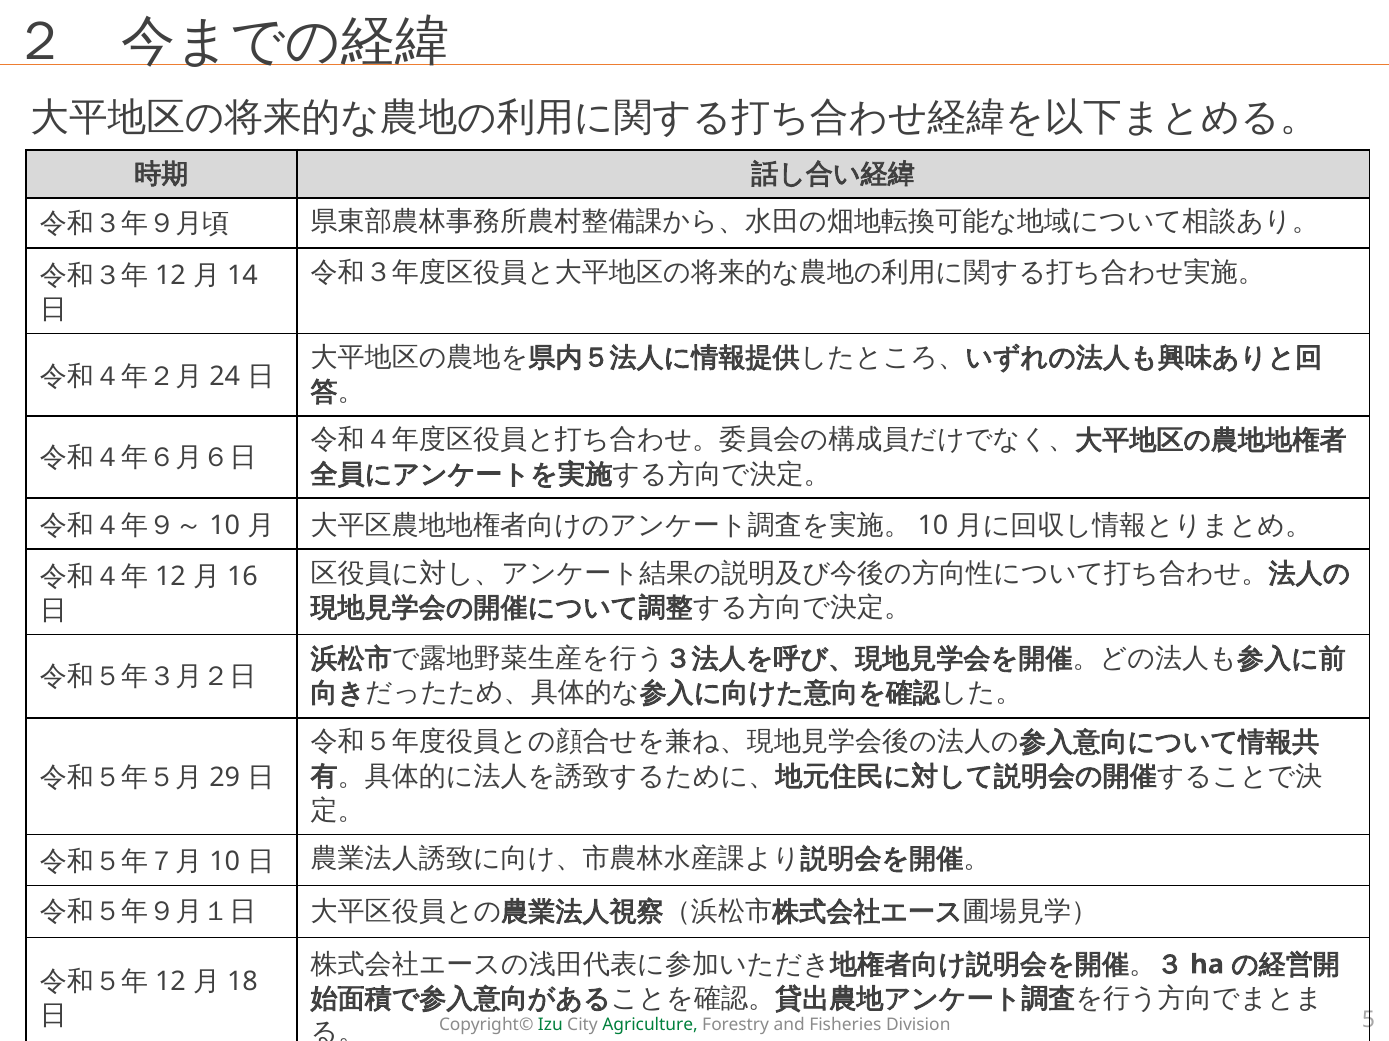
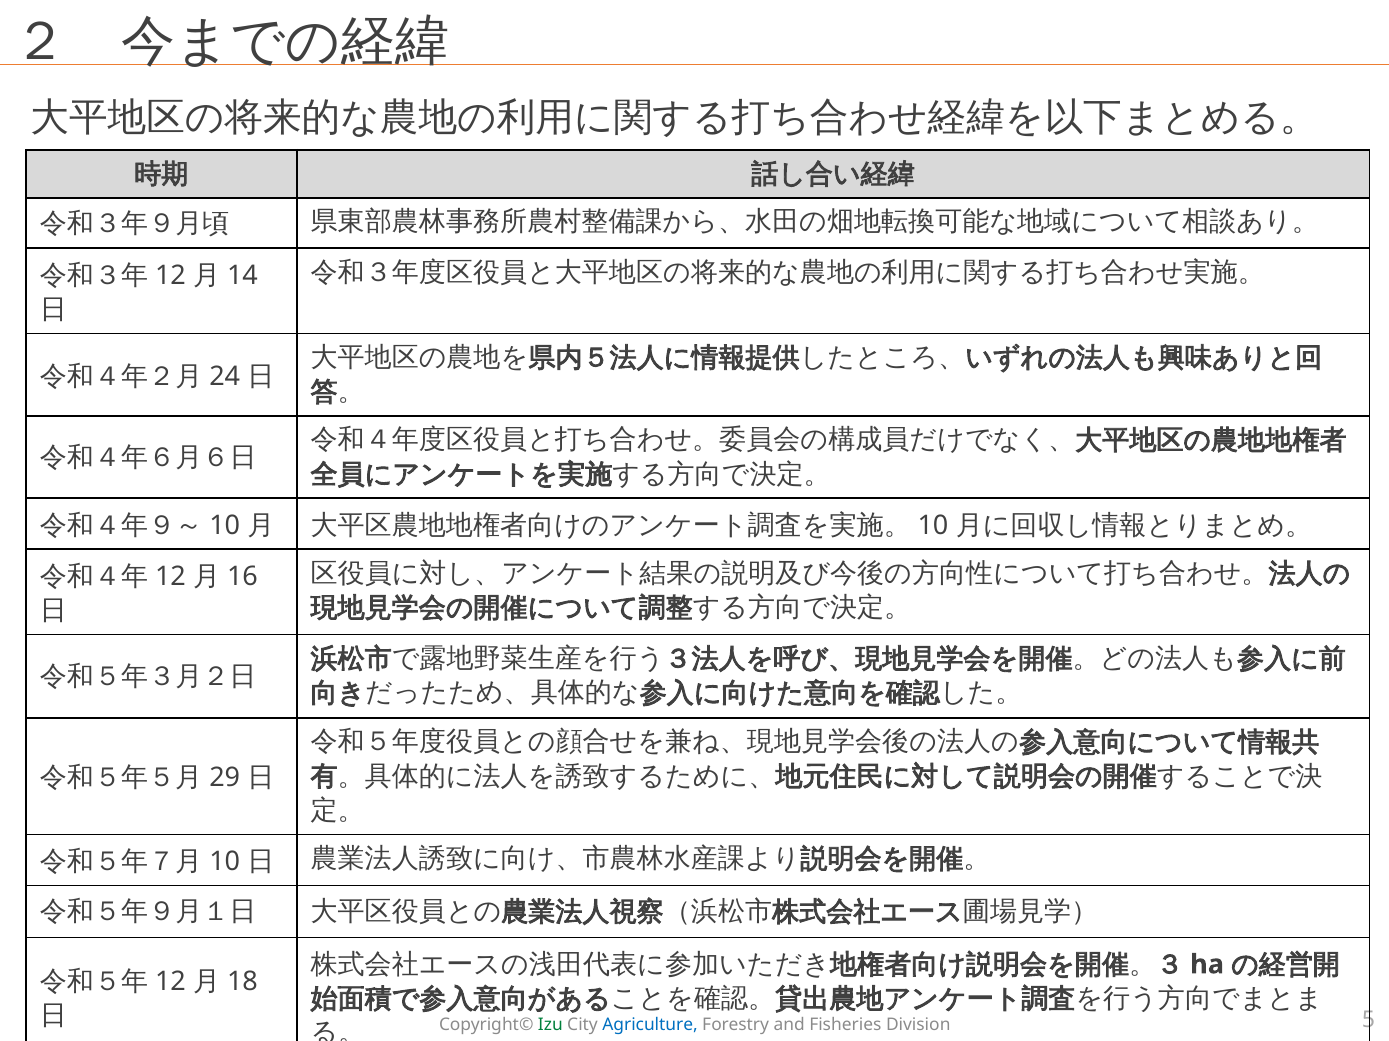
Agriculture colour: green -> blue (650, 1026)
